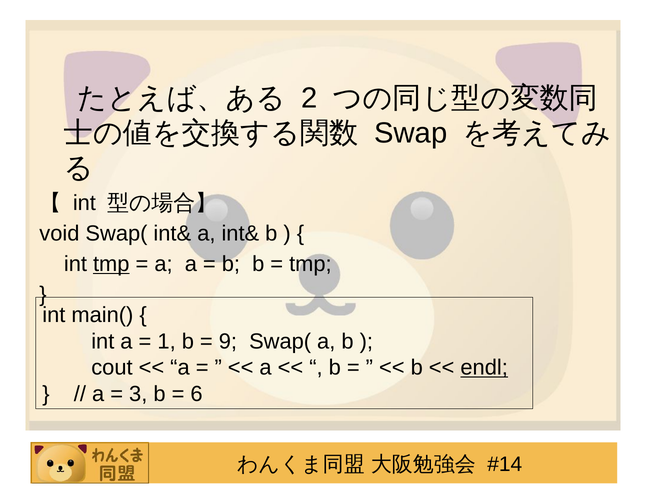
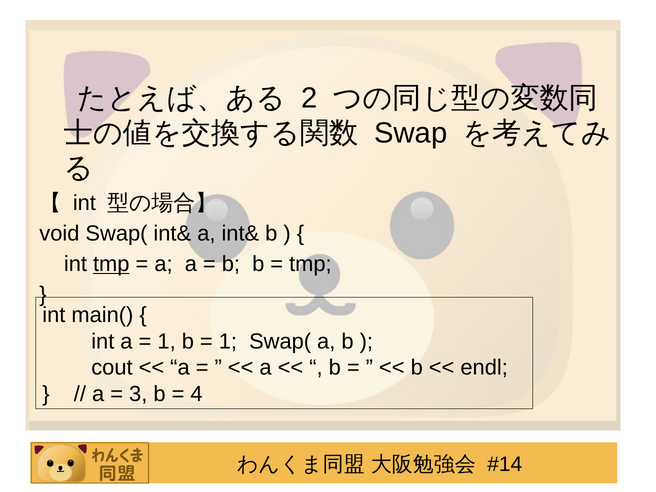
9: 9 -> 1 (228, 341)
endl underline: present -> none (484, 368)
6: 6 -> 4 (197, 394)
